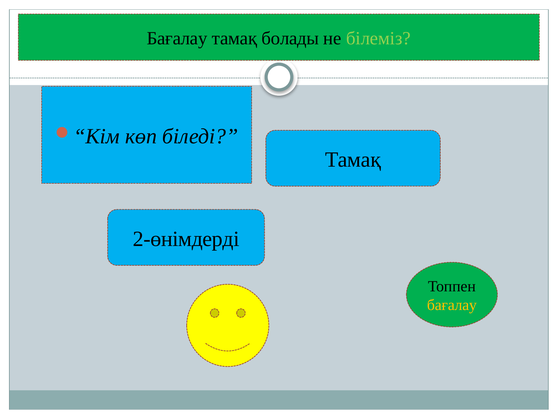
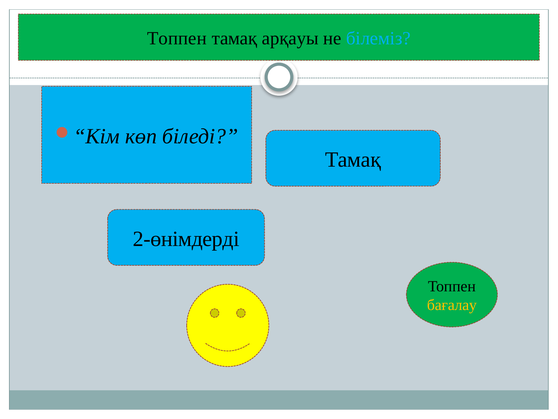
Бағалау: Бағалау -> Топпен (177, 38)
болады: болады -> арқауы (290, 38)
білеміз colour: light green -> light blue (378, 38)
